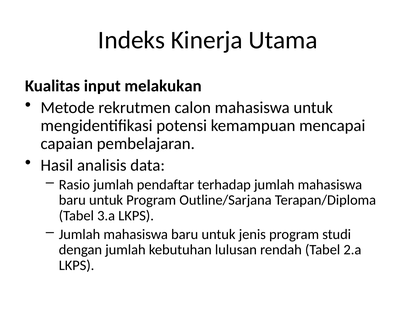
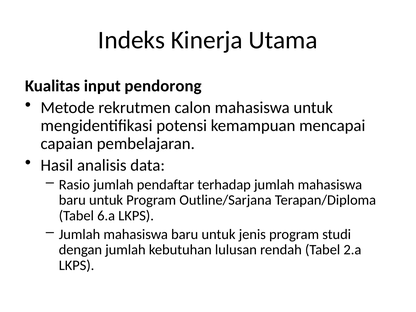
melakukan: melakukan -> pendorong (163, 86)
3.a: 3.a -> 6.a (106, 216)
